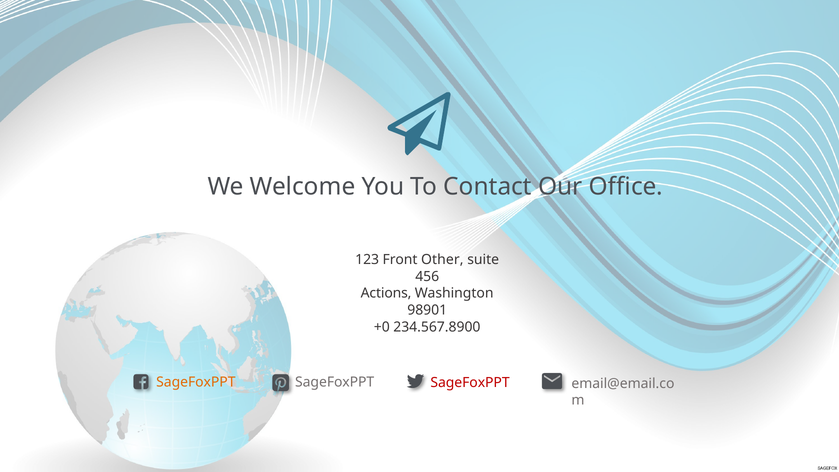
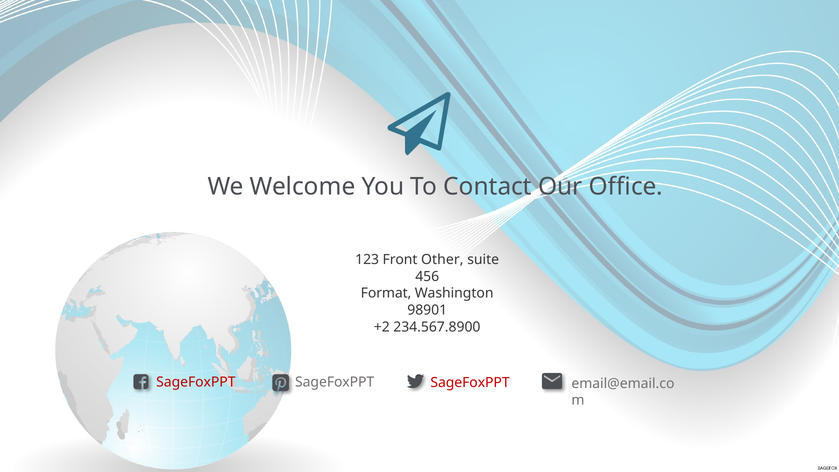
Actions: Actions -> Format (386, 293)
+0: +0 -> +2 (382, 327)
SageFoxPPT colour: orange -> red (196, 382)
